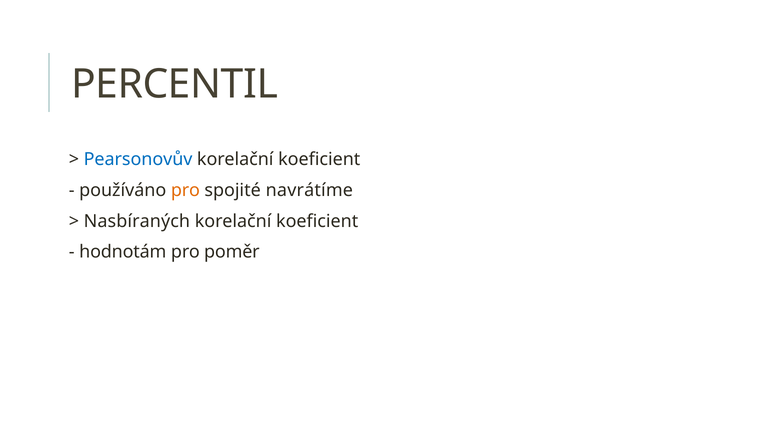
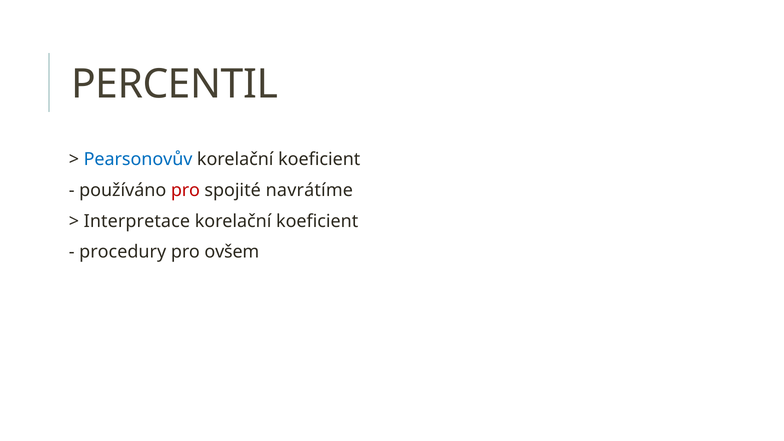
pro colour: orange -> red (185, 190)
Nasbíraných: Nasbíraných -> Interpretace (137, 221)
hodnotám: hodnotám -> procedury (123, 252)
poměr: poměr -> ovšem (232, 252)
